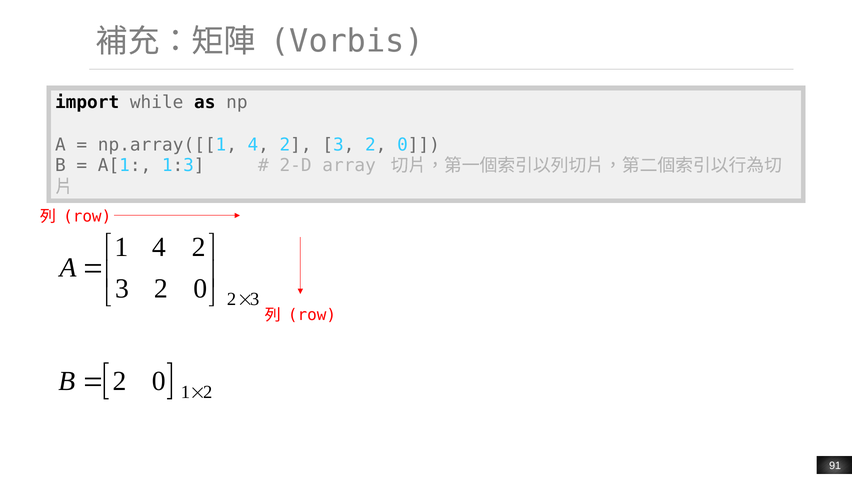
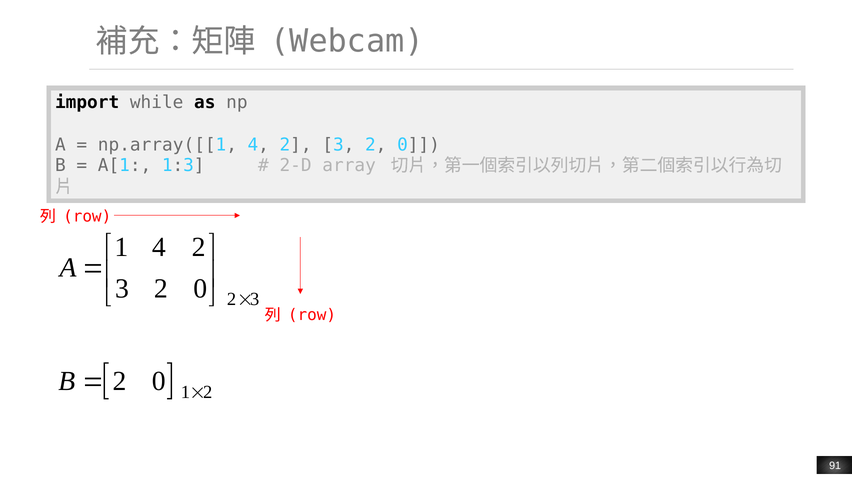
Vorbis: Vorbis -> Webcam (347, 41)
